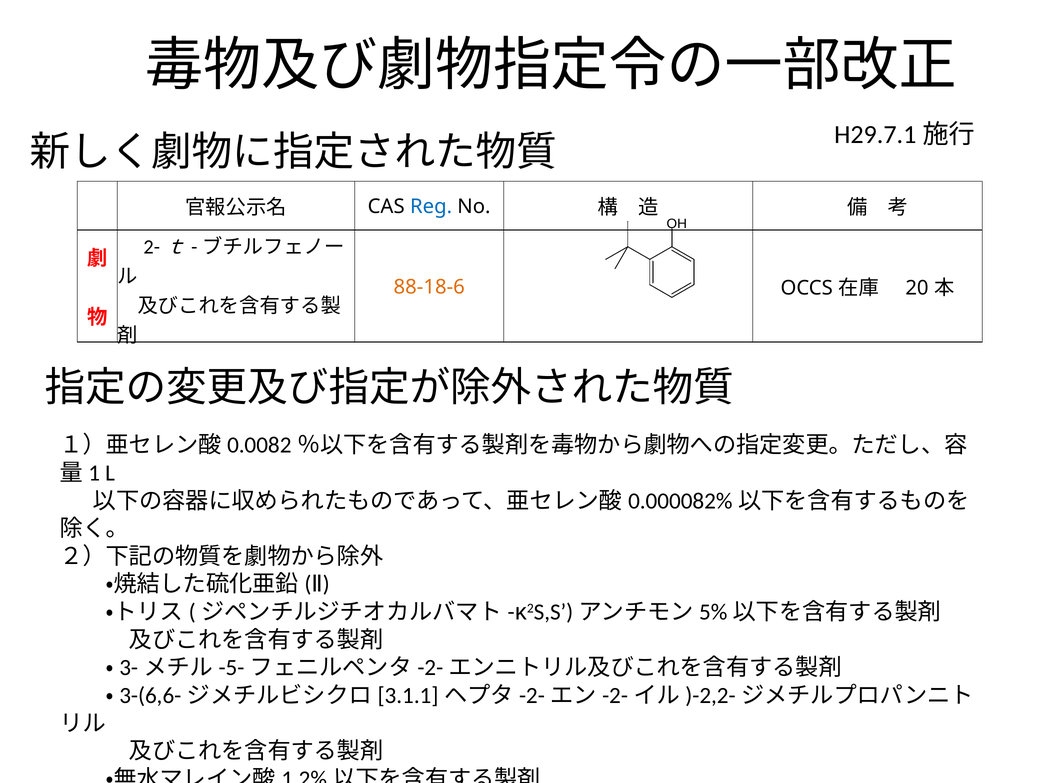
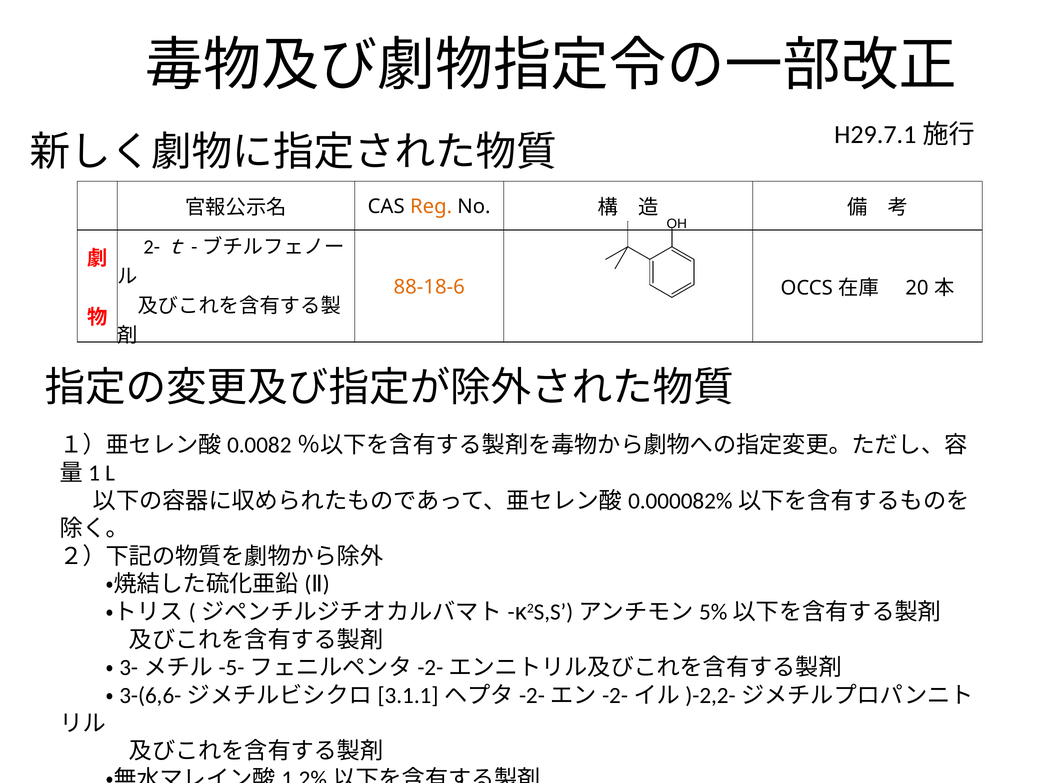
Reg colour: blue -> orange (431, 207)
